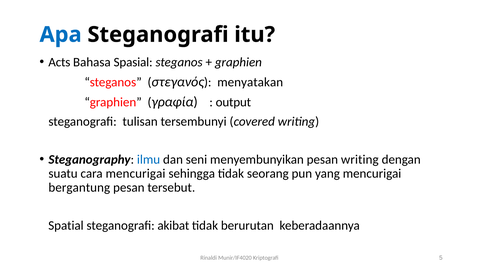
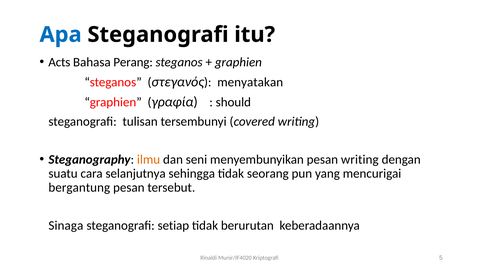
Spasial: Spasial -> Perang (133, 62)
output: output -> should (233, 102)
ilmu colour: blue -> orange (149, 159)
cara mencurigai: mencurigai -> selanjutnya (136, 173)
Spatial: Spatial -> Sinaga (66, 225)
akibat: akibat -> setiap (173, 225)
